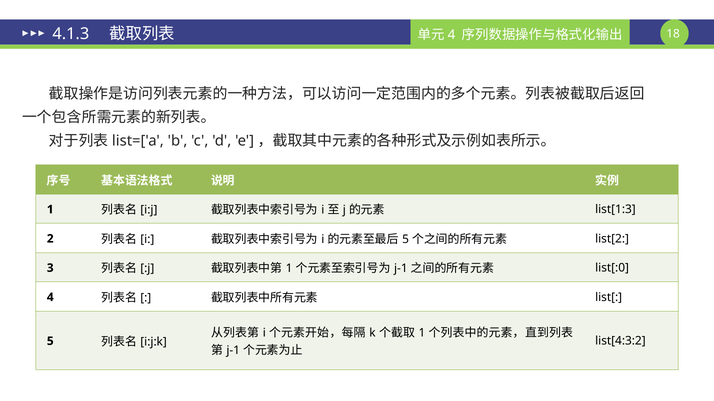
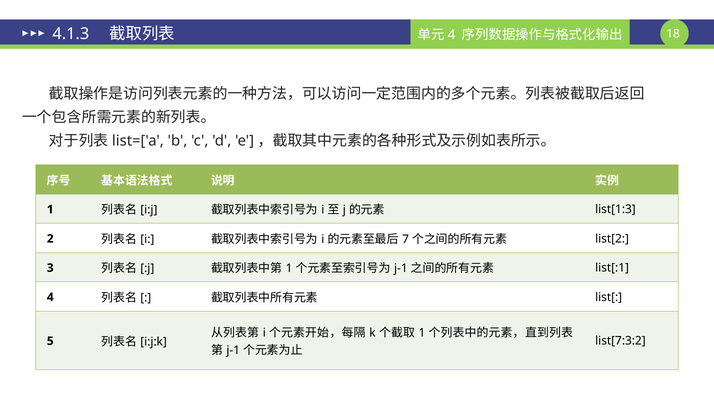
5: 5 -> 7 (406, 240)
list[:0: list[:0 -> list[:1 (612, 268)
list[4:3:2: list[4:3:2 -> list[7:3:2 (620, 341)
